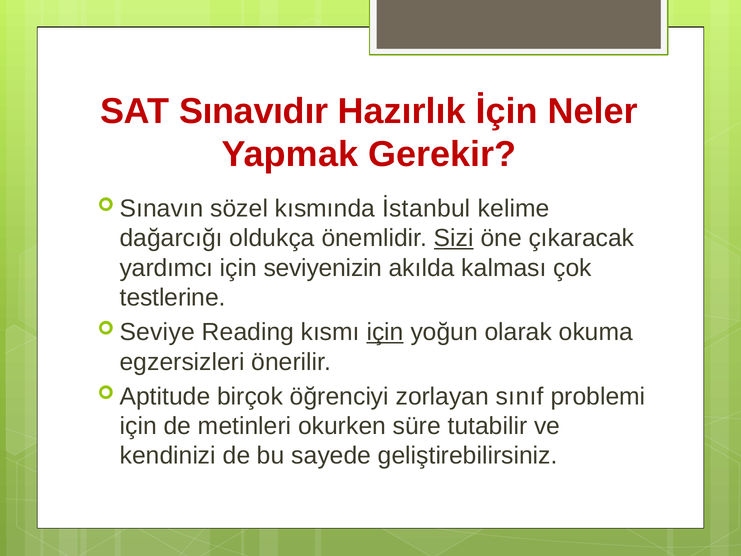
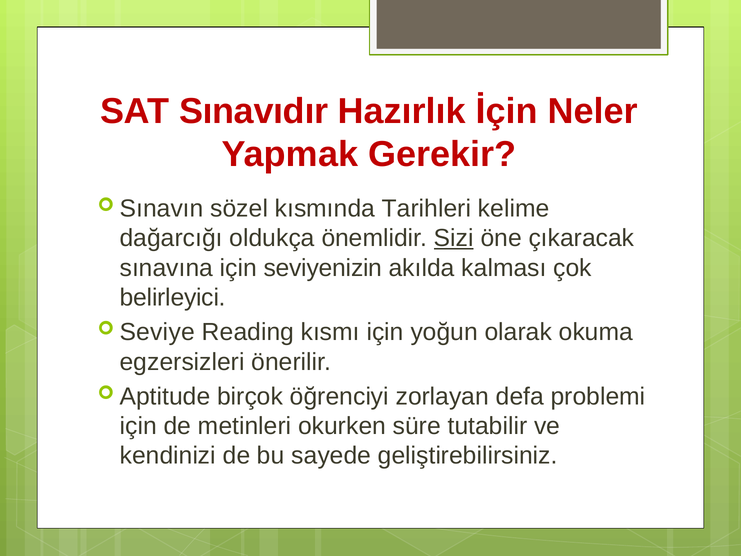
İstanbul: İstanbul -> Tarihleri (426, 209)
yardımcı: yardımcı -> sınavına (166, 268)
testlerine: testlerine -> belirleyici (173, 297)
için underline: present -> none (385, 332)
sınıf: sınıf -> defa (520, 396)
